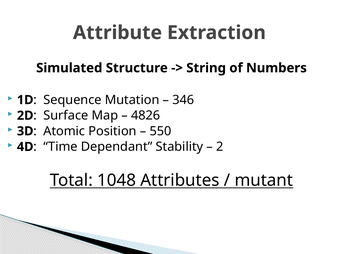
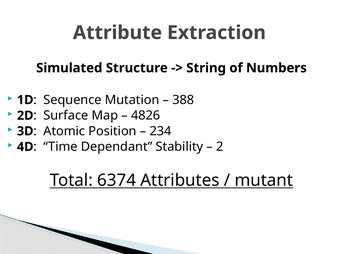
346: 346 -> 388 (183, 100)
550: 550 -> 234 (160, 131)
1048: 1048 -> 6374 (117, 180)
